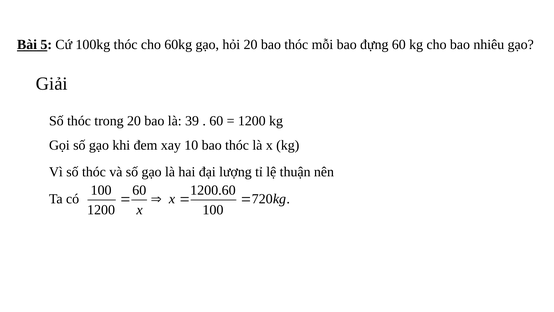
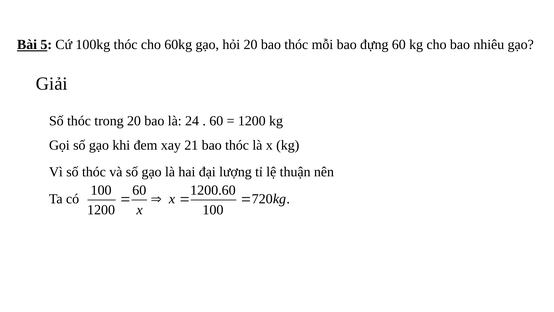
39: 39 -> 24 (192, 121)
10: 10 -> 21 (191, 145)
